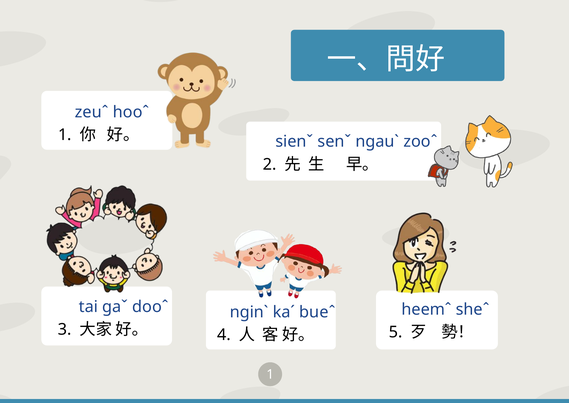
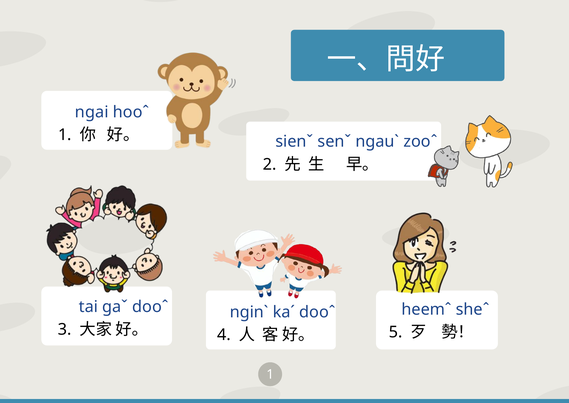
zeuˆ: zeuˆ -> ngai (92, 112)
kaˊ bueˆ: bueˆ -> dooˆ (317, 312)
